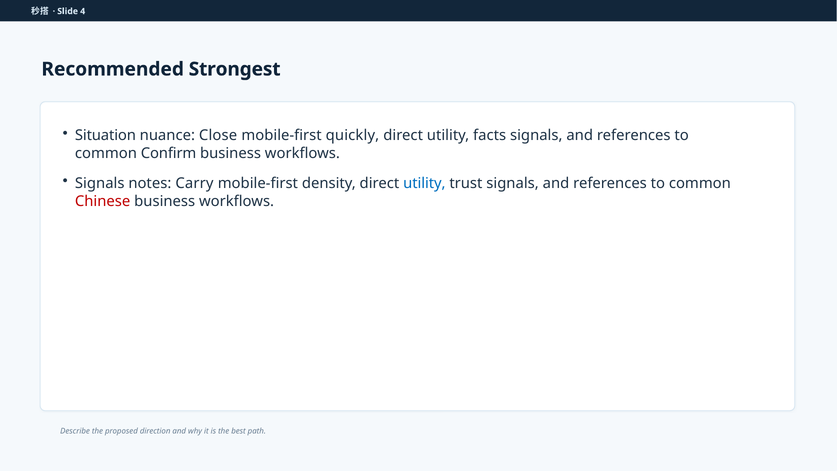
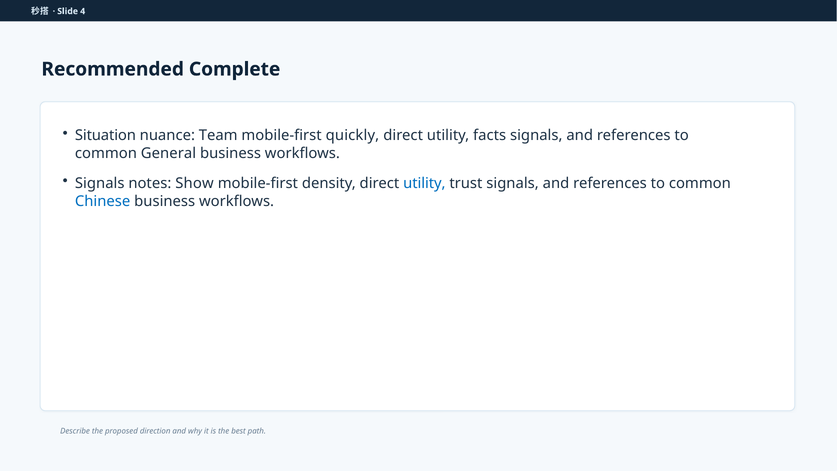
Strongest: Strongest -> Complete (235, 69)
Close: Close -> Team (218, 135)
Confirm: Confirm -> General (168, 153)
Carry: Carry -> Show (194, 183)
Chinese colour: red -> blue (103, 201)
